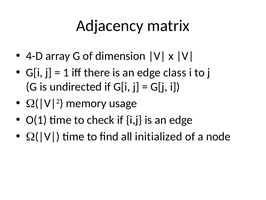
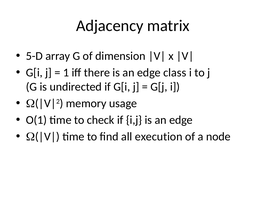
4-D: 4-D -> 5-D (34, 56)
initialized: initialized -> execution (159, 136)
